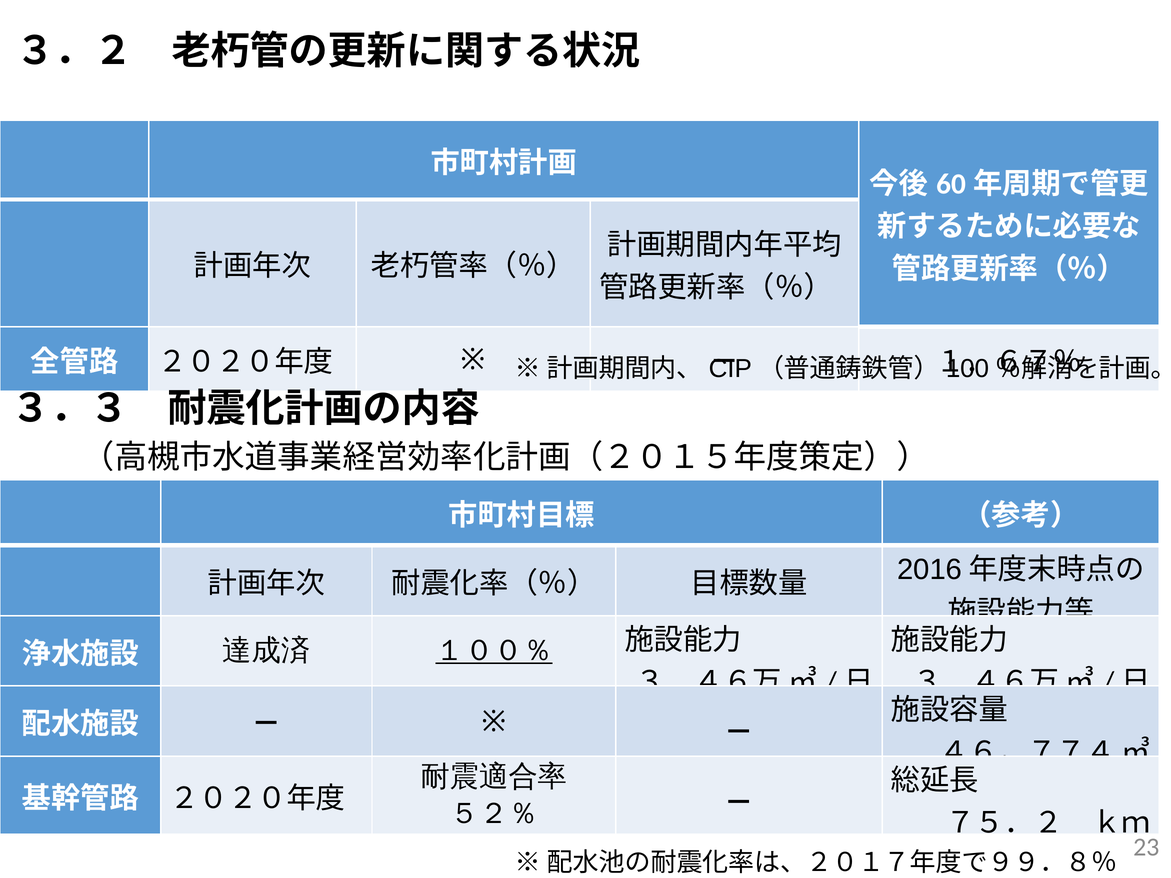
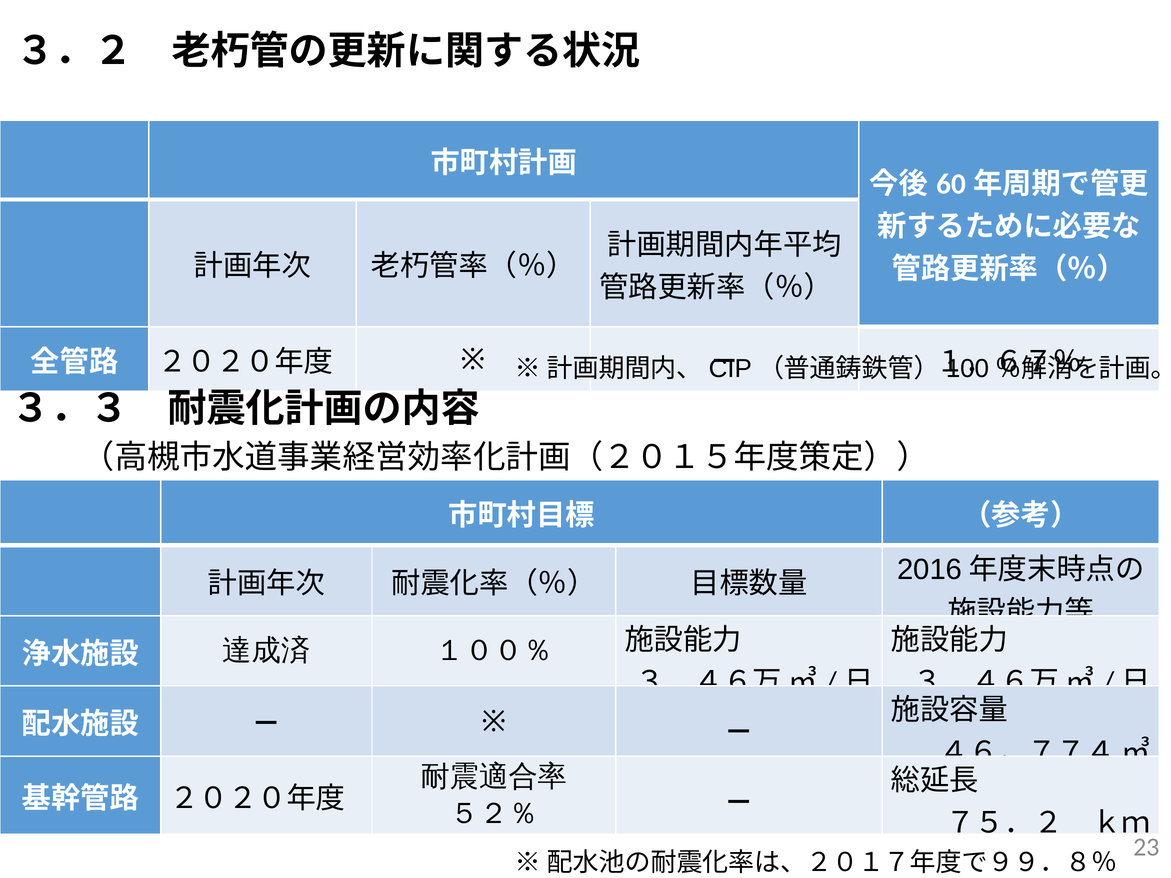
１００％ underline: present -> none (494, 651)
